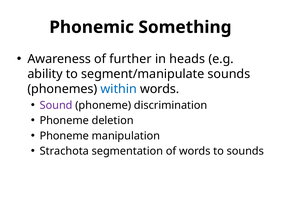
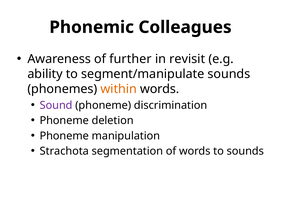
Something: Something -> Colleagues (185, 27)
heads: heads -> revisit (187, 59)
within colour: blue -> orange (119, 89)
